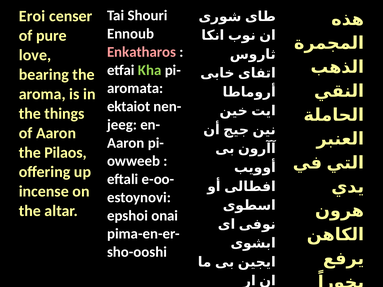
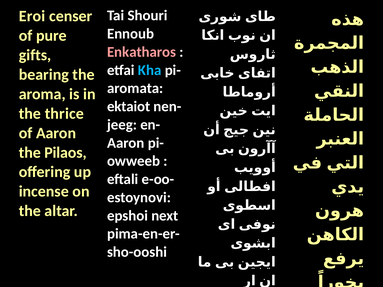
love: love -> gifts (35, 55)
Kha colour: light green -> light blue (150, 70)
things: things -> thrice (64, 114)
onai: onai -> next (165, 216)
